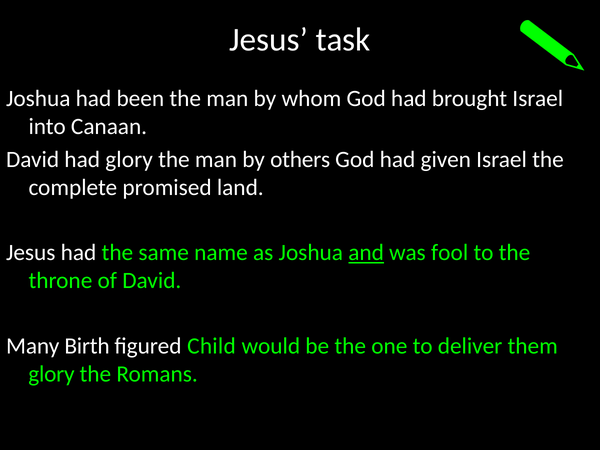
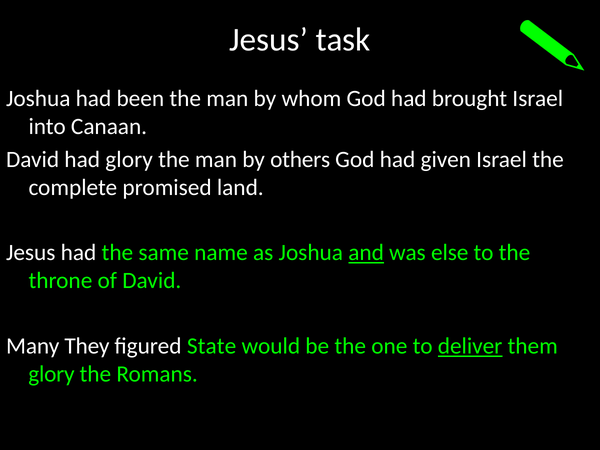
fool: fool -> else (450, 253)
Birth: Birth -> They (87, 346)
Child: Child -> State (212, 346)
deliver underline: none -> present (470, 346)
